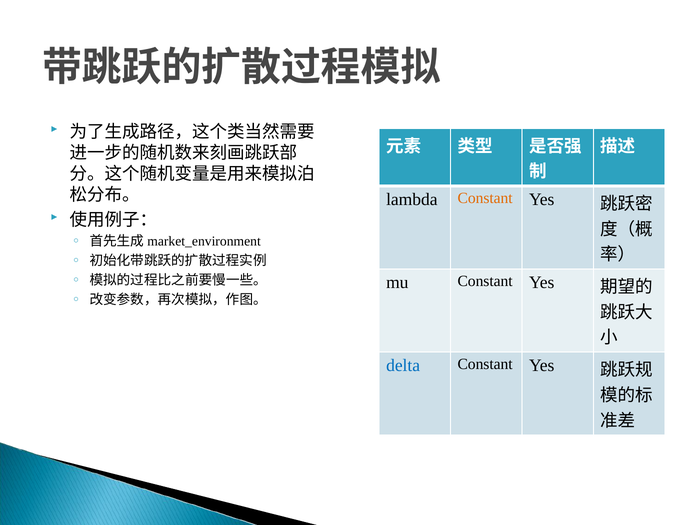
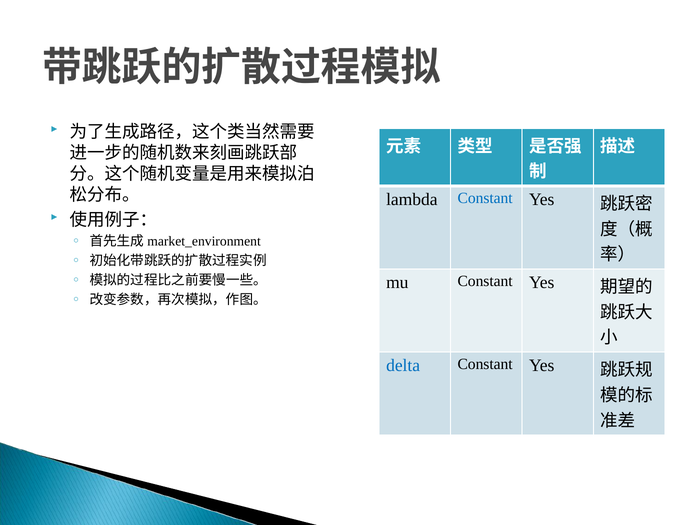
Constant colour: orange -> blue (485, 198)
